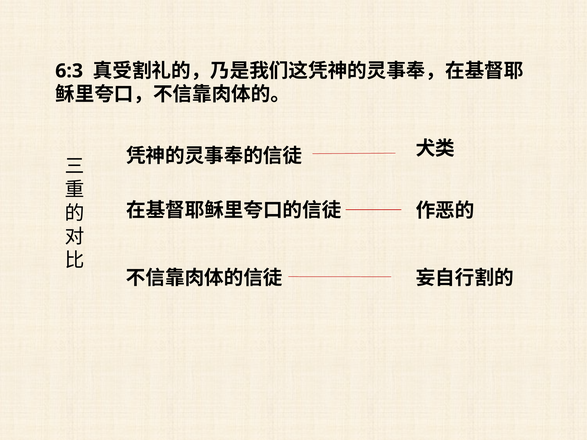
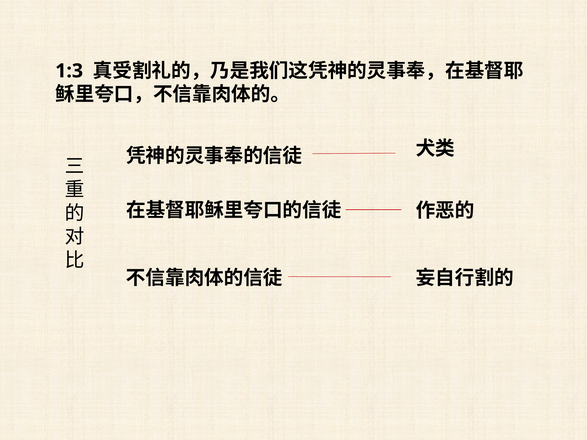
6:3: 6:3 -> 1:3 (69, 71)
